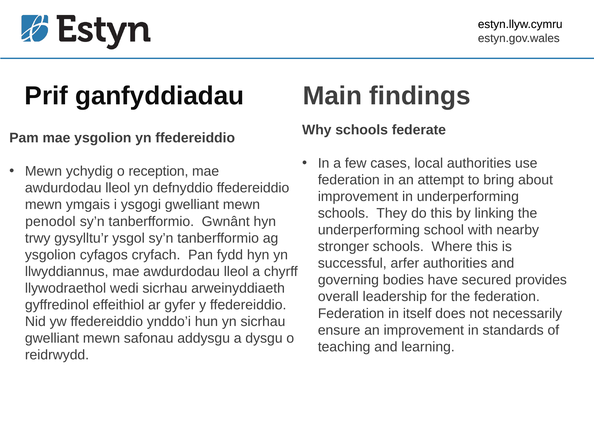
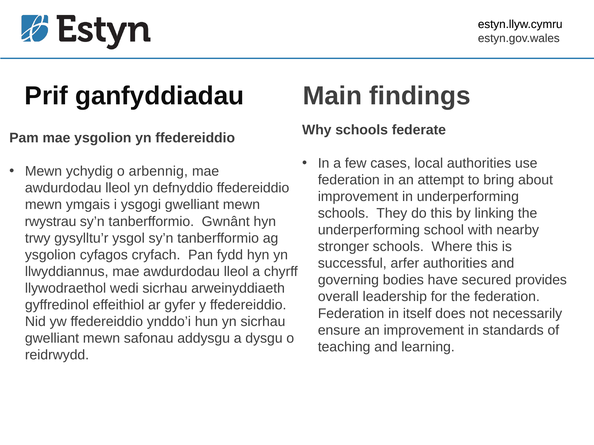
reception: reception -> arbennig (158, 172)
penodol: penodol -> rwystrau (51, 222)
